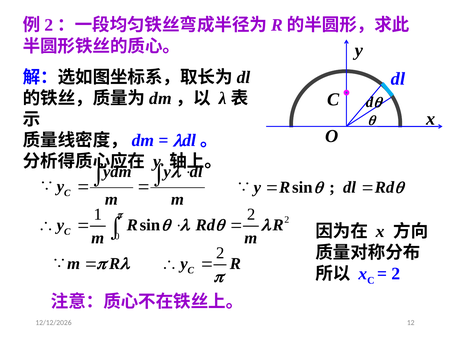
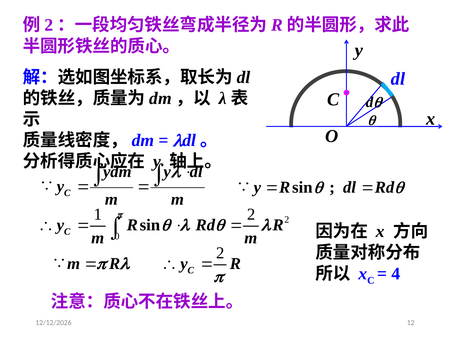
2: 2 -> 4 (396, 273)
